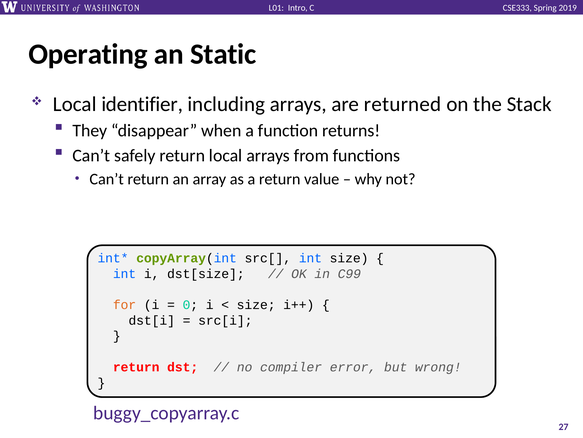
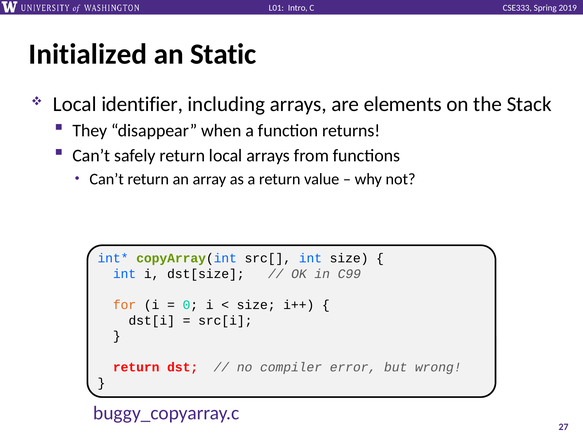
Operating: Operating -> Initialized (88, 54)
returned: returned -> elements (403, 104)
